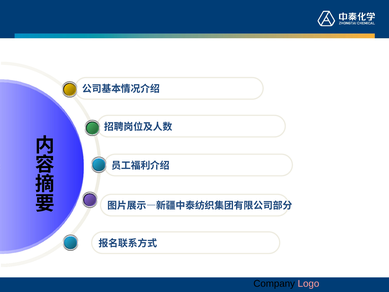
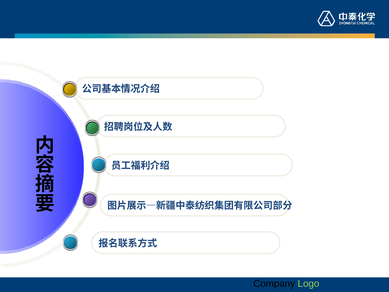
Logo colour: pink -> light green (308, 283)
